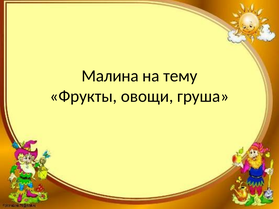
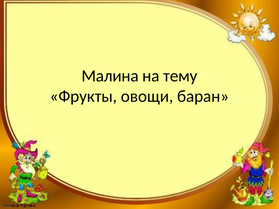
груша: груша -> баран (203, 96)
